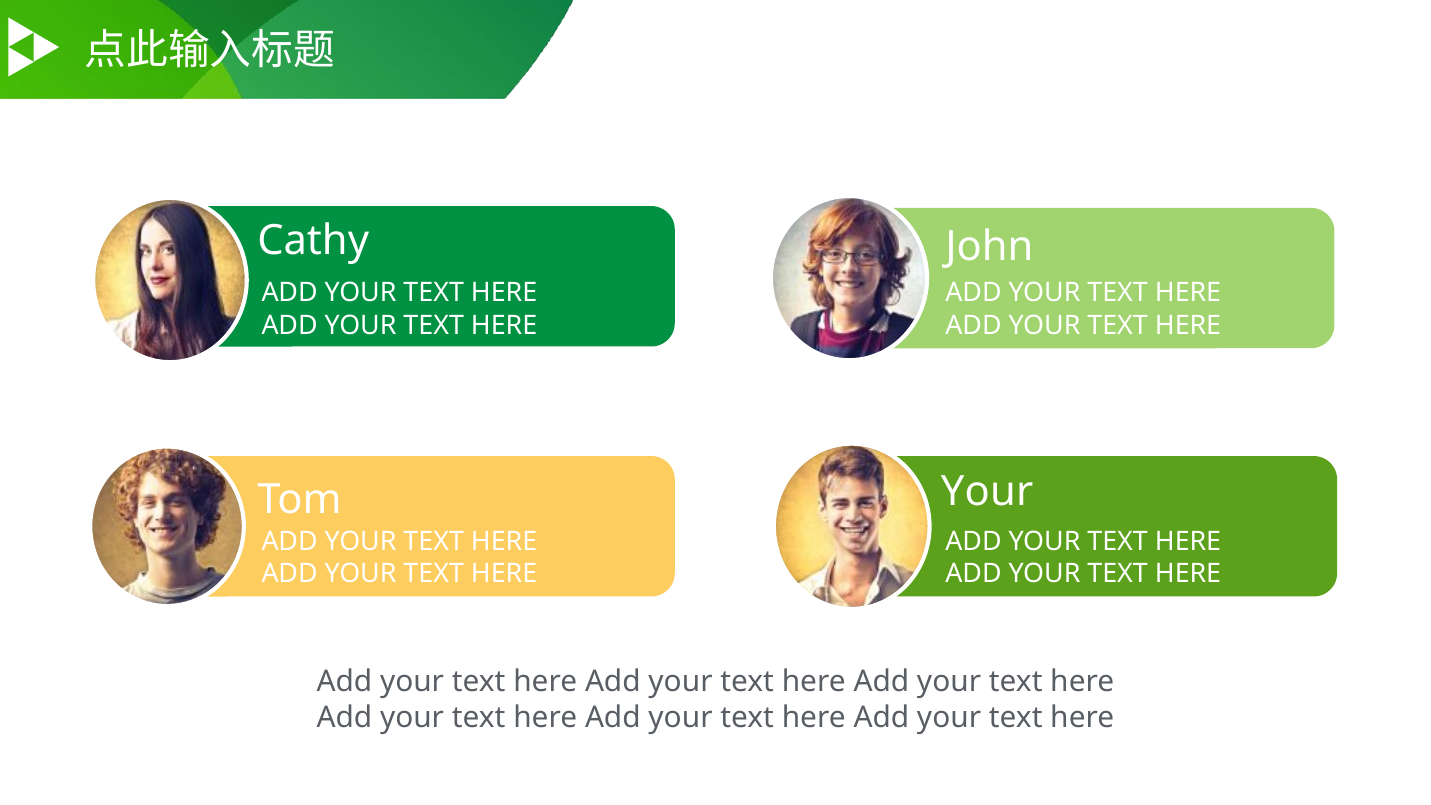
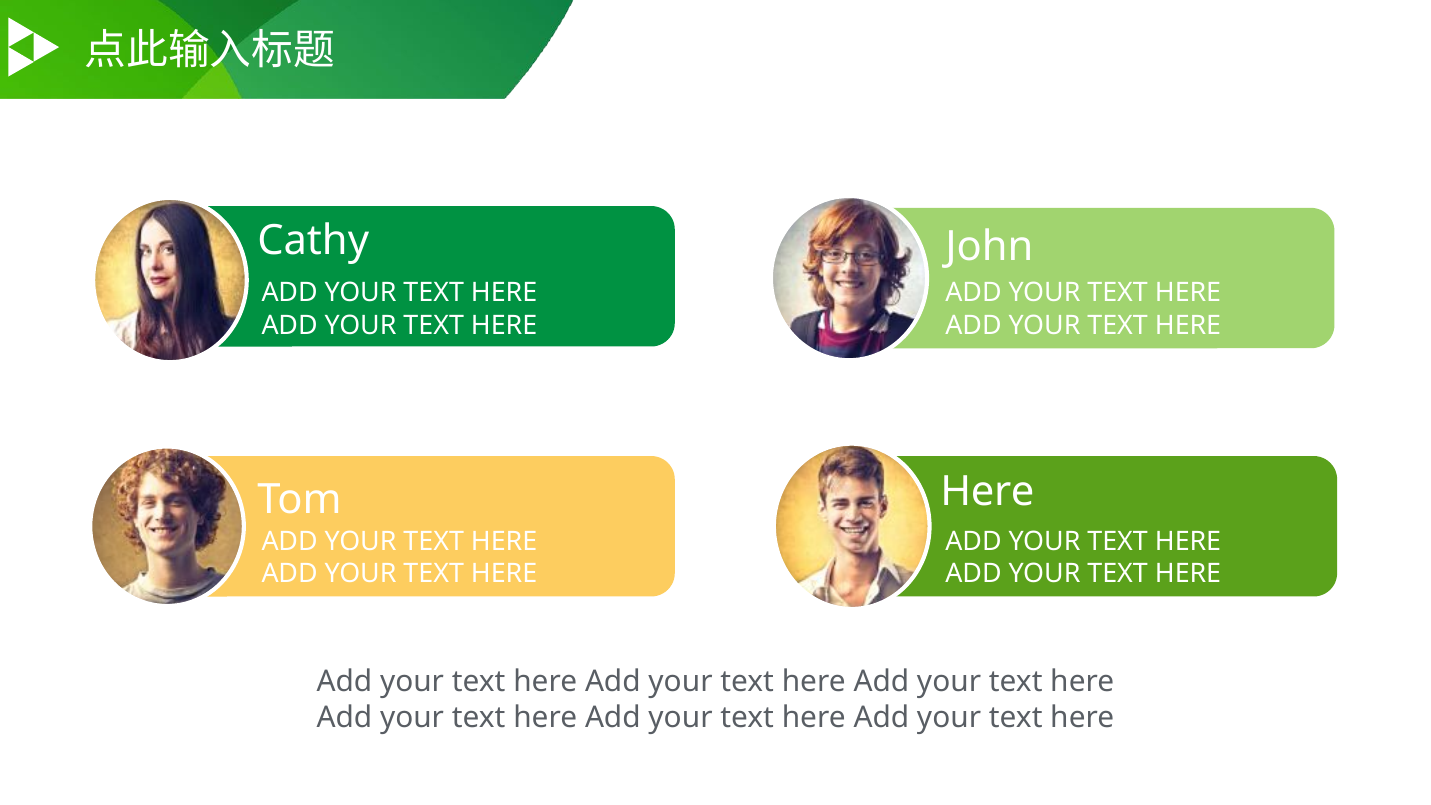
Your: Your -> Here (987, 491)
